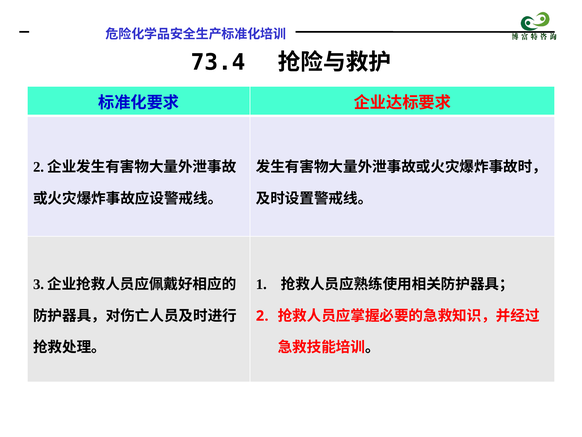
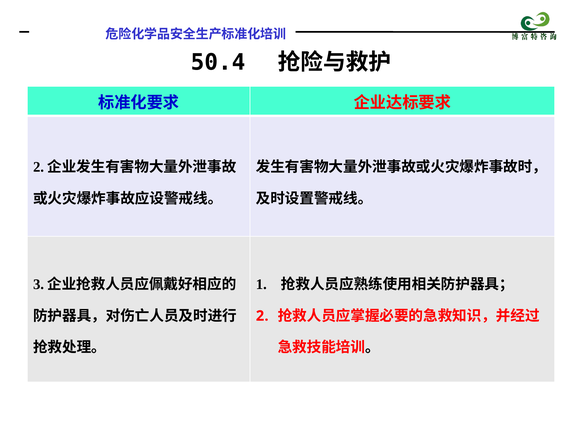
73.4: 73.4 -> 50.4 (218, 62)
